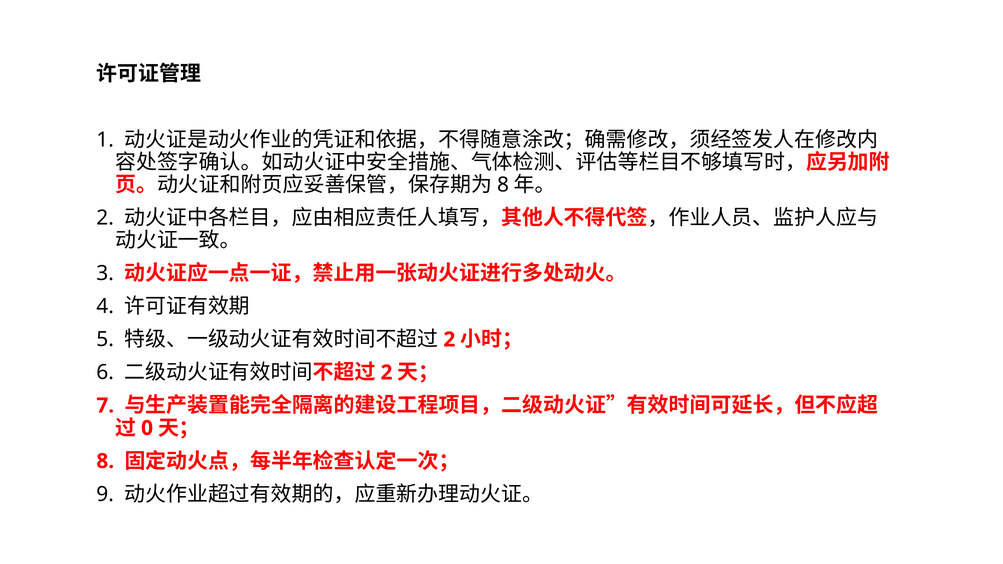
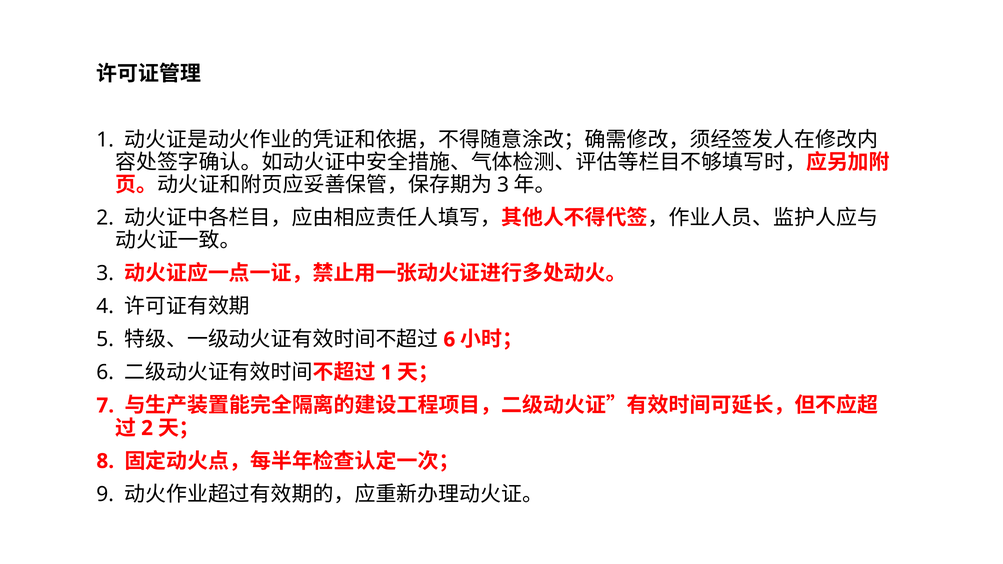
8: 8 -> 3 (503, 185)
2: 2 -> 6 (449, 340)
2: 2 -> 1 (387, 373)
0: 0 -> 2 (147, 428)
